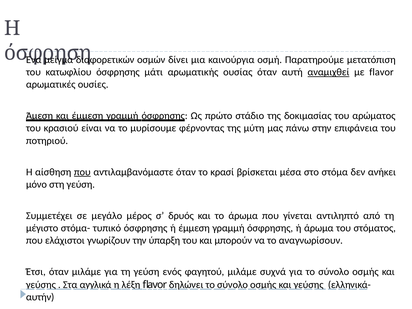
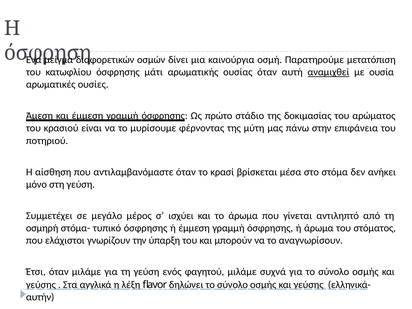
με flavor: flavor -> ουσία (382, 72)
που underline: present -> none (82, 172)
δρυός: δρυός -> ισχύει (181, 216)
μέγιστο: μέγιστο -> οσμηρή (42, 228)
